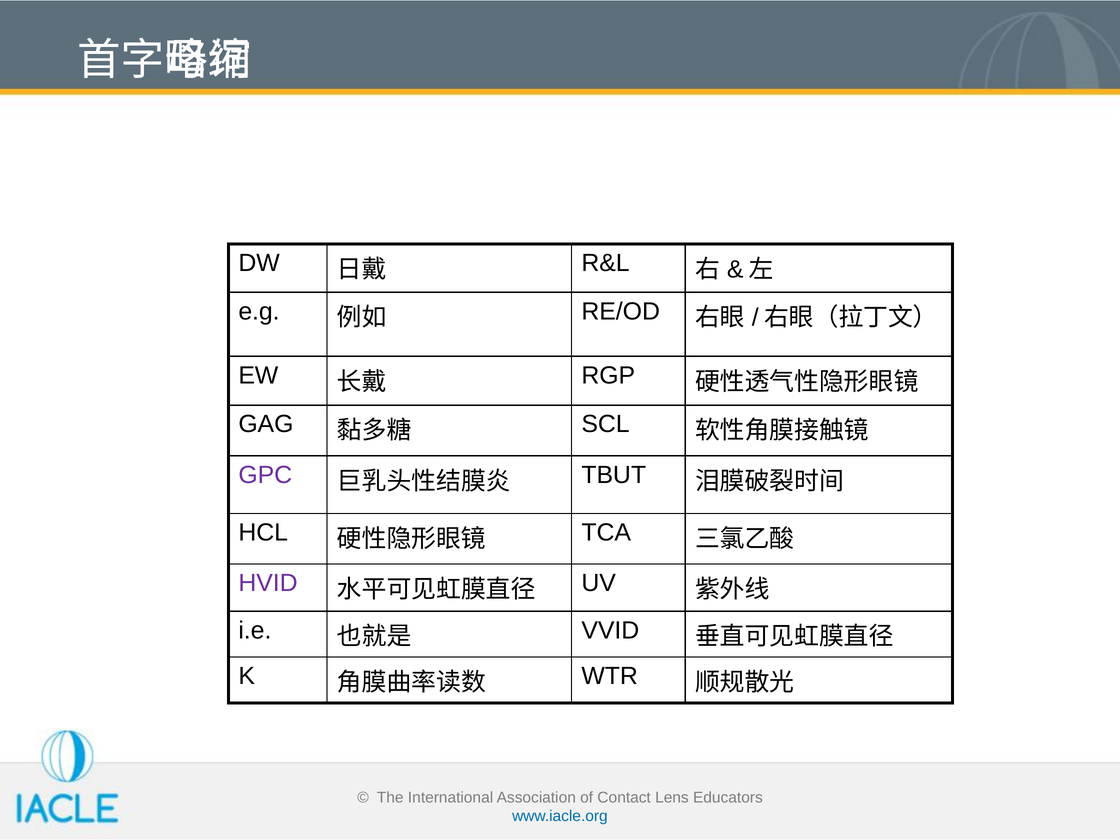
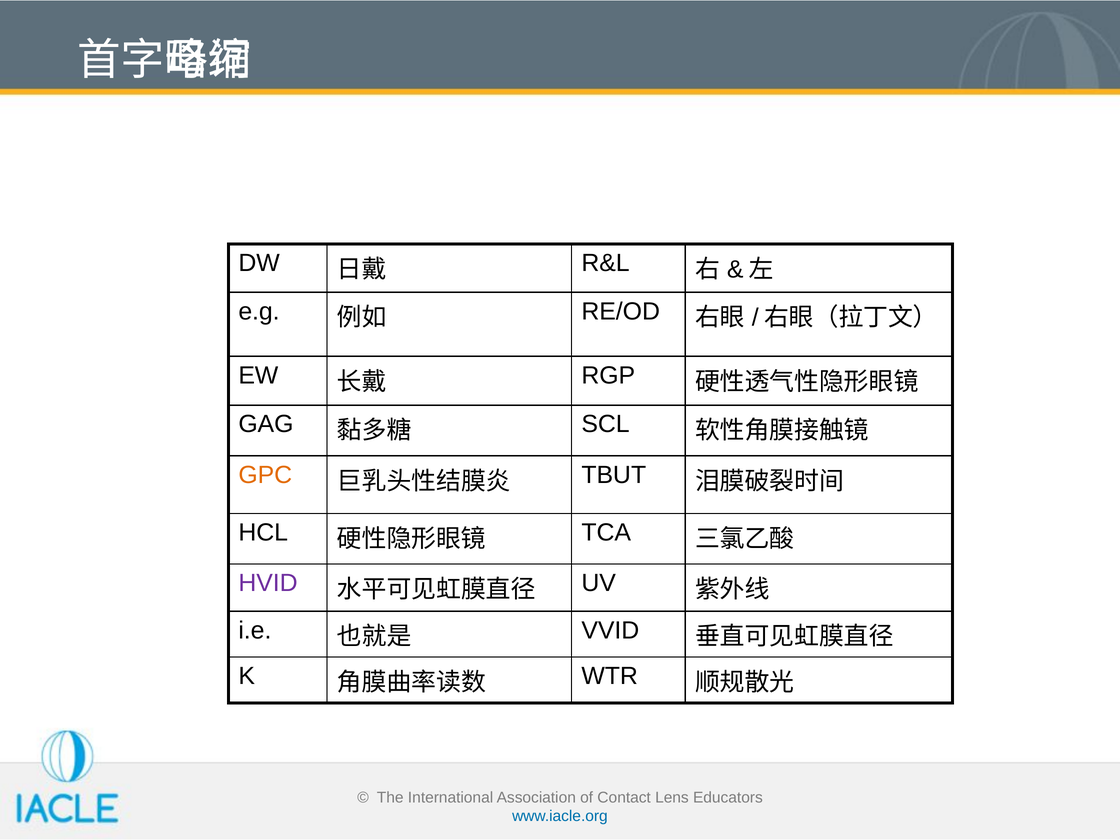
GPC colour: purple -> orange (265, 475)
